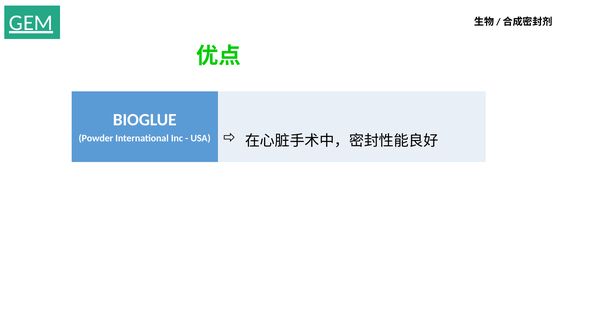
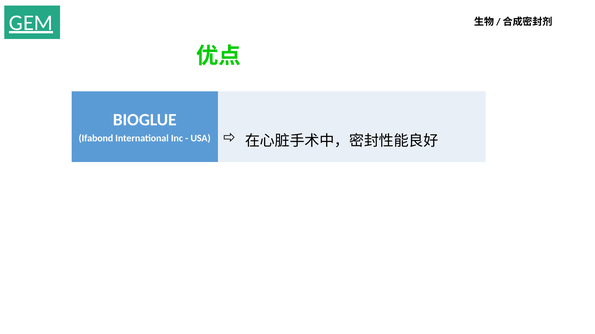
Powder: Powder -> Ifabond (96, 139)
